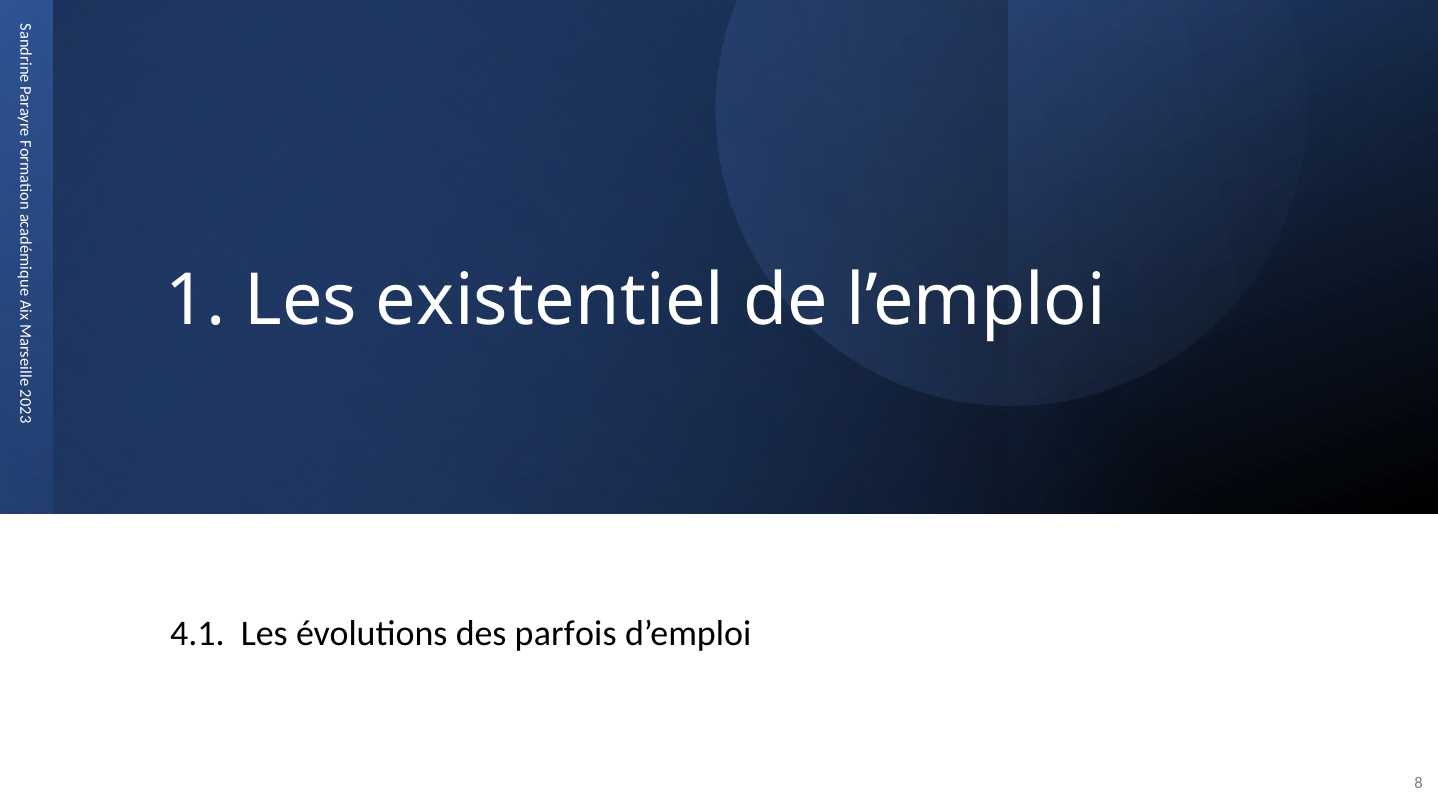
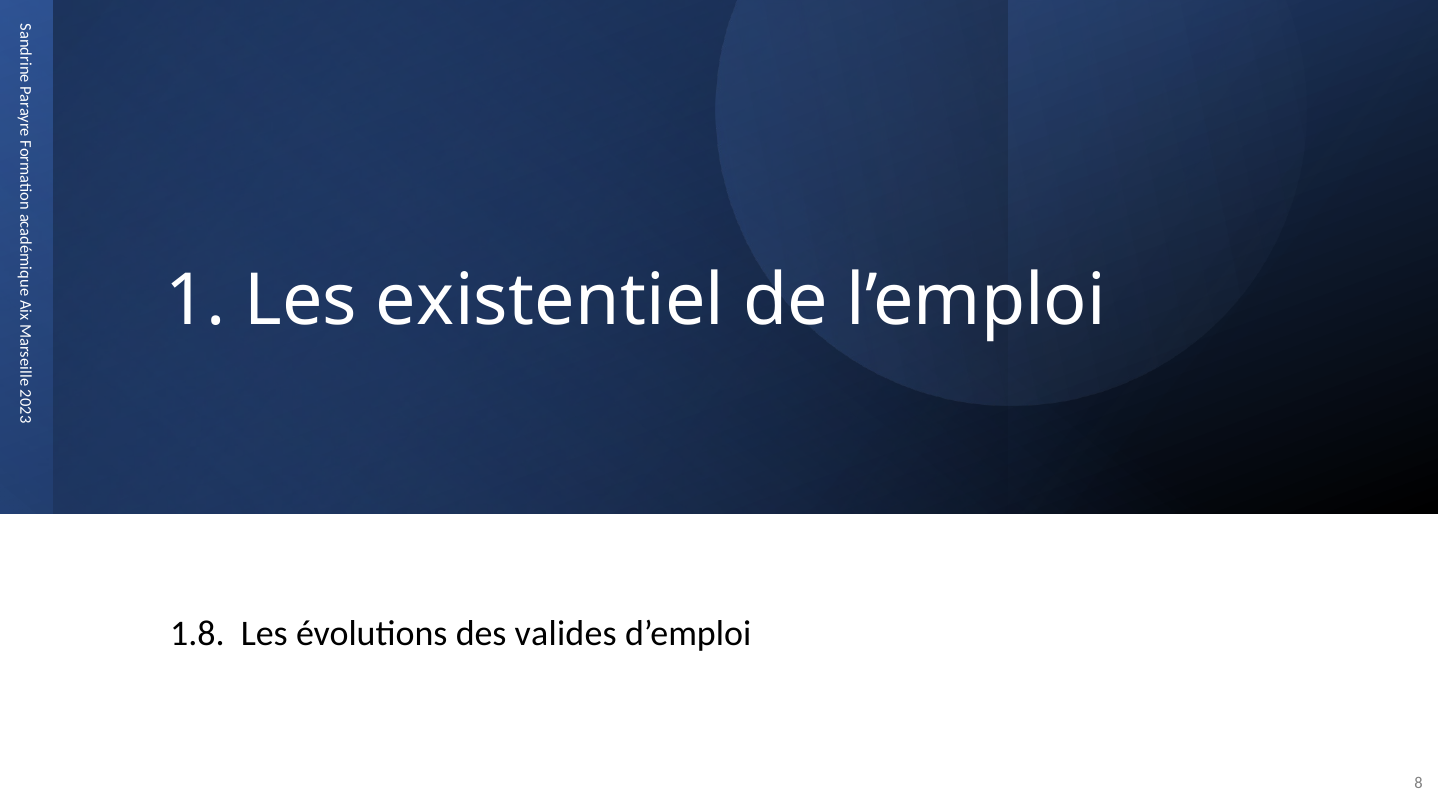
4.1: 4.1 -> 1.8 (197, 633)
parfois: parfois -> valides (566, 633)
